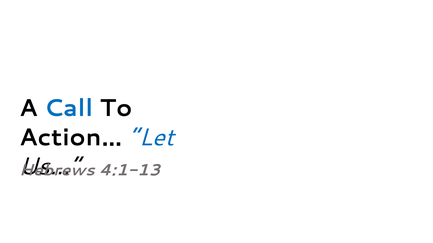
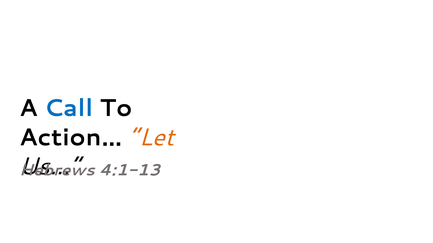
Let colour: blue -> orange (152, 138)
